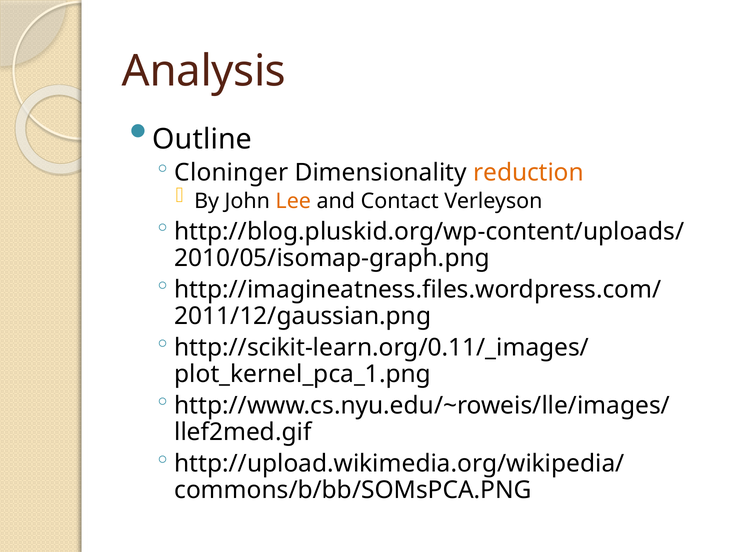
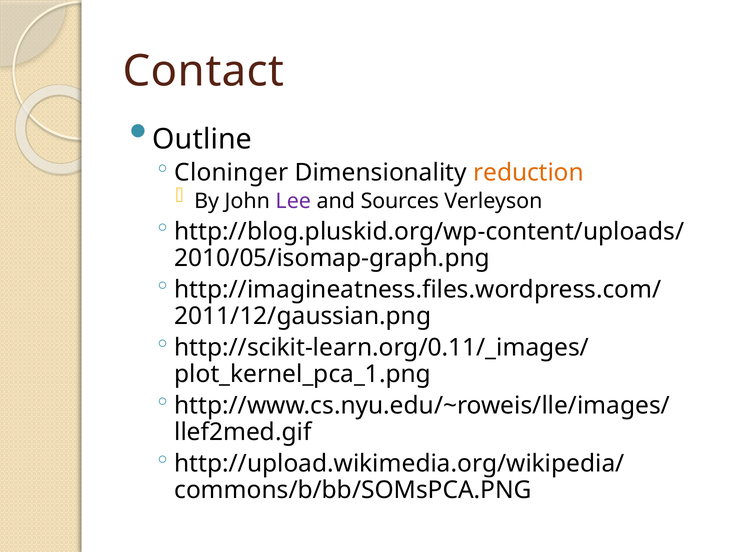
Analysis: Analysis -> Contact (204, 71)
Lee colour: orange -> purple (293, 201)
Contact: Contact -> Sources (400, 201)
